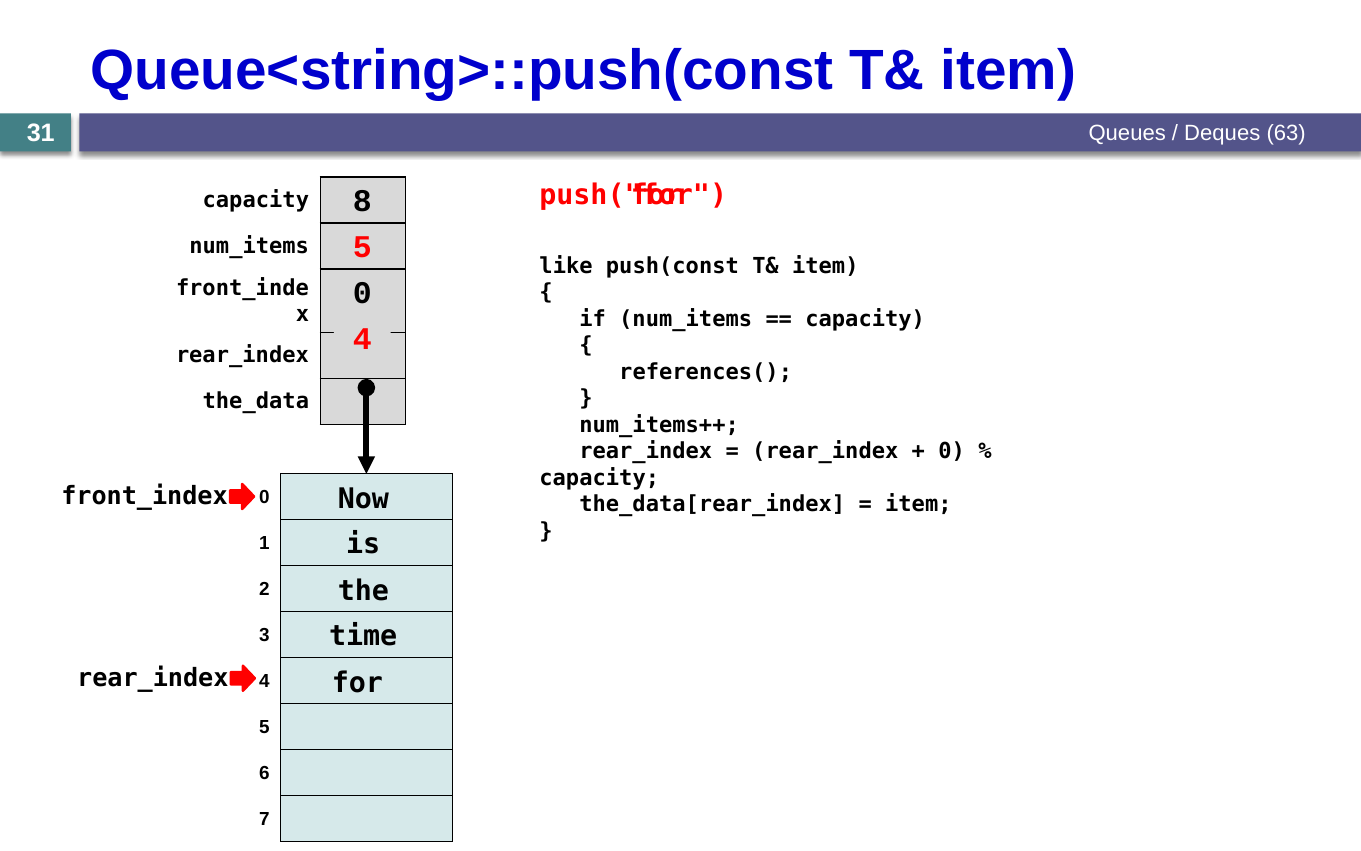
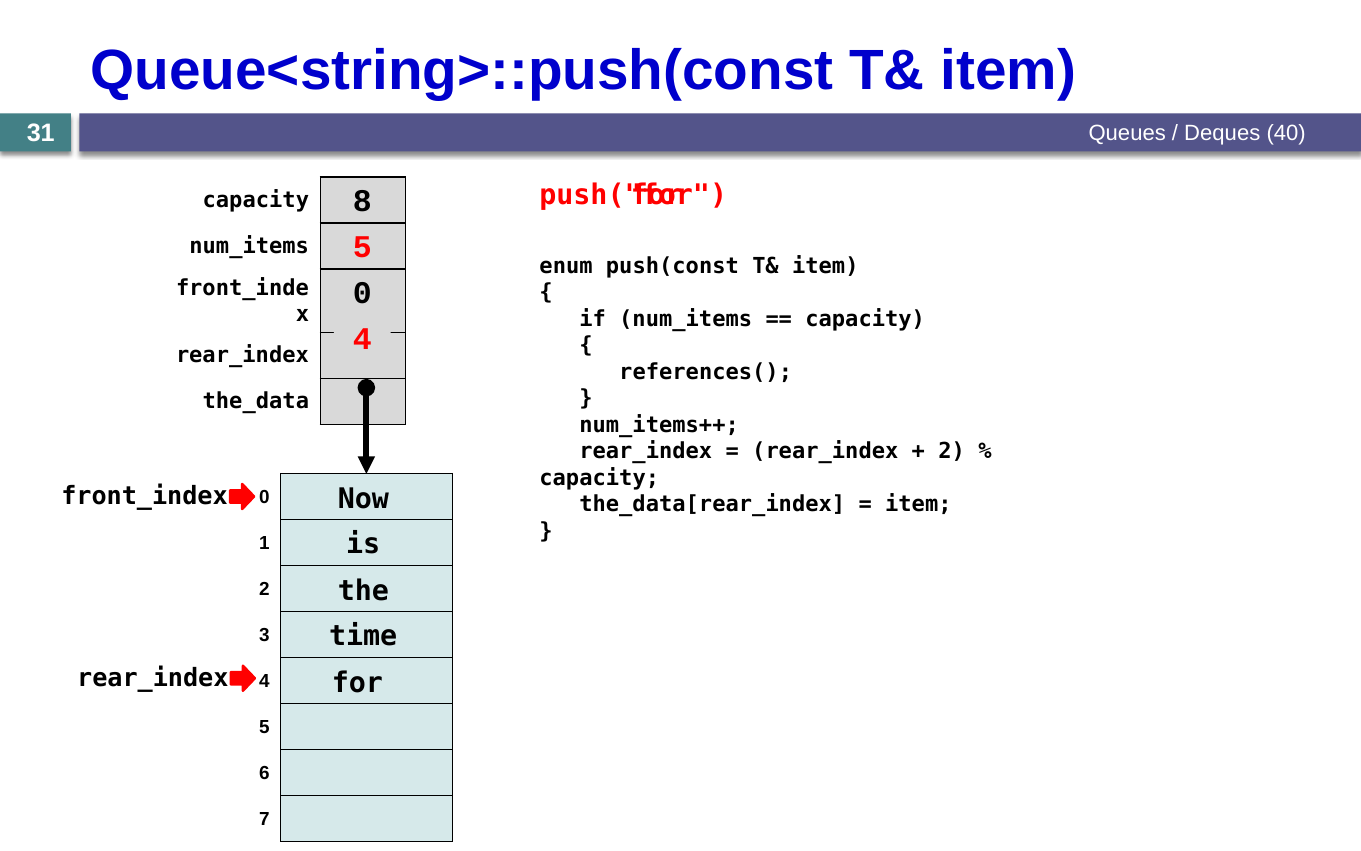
63: 63 -> 40 (1286, 133)
like: like -> enum (566, 266)
0: 0 -> 2 (952, 451)
